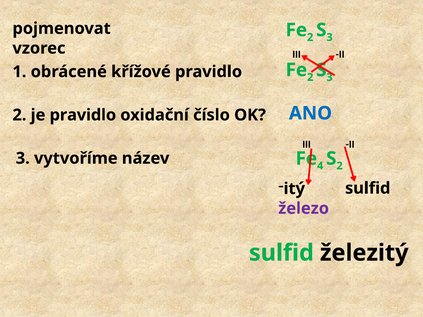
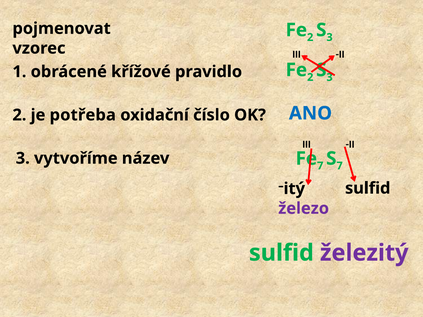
je pravidlo: pravidlo -> potřeba (83, 115)
4: 4 -> 7 (320, 166)
2: 2 -> 7 (340, 166)
železitý colour: black -> purple (364, 253)
